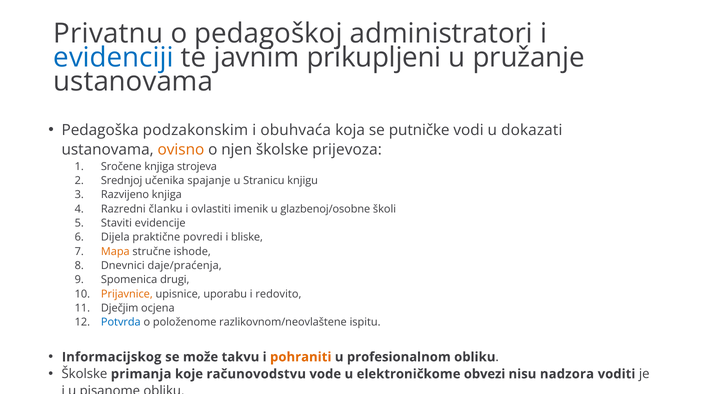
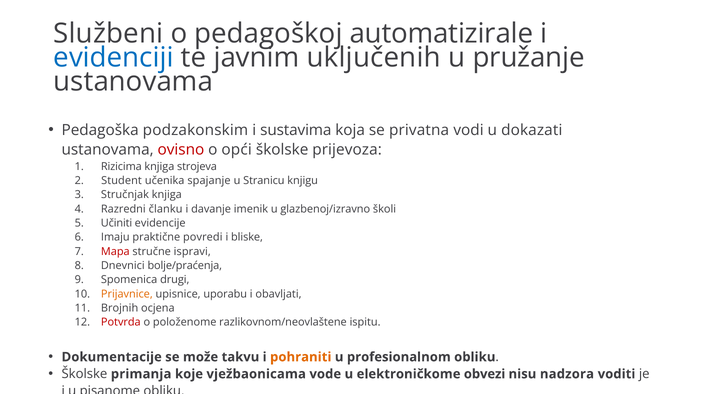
Privatnu: Privatnu -> Službeni (108, 34)
administratori: administratori -> automatizirale (441, 34)
prikupljeni: prikupljeni -> uključenih (374, 58)
obuhvaća: obuhvaća -> sustavima (296, 130)
putničke: putničke -> privatna (419, 130)
ovisno colour: orange -> red (181, 150)
njen: njen -> opći (237, 150)
Sročene: Sročene -> Rizicima (121, 167)
Srednjoj: Srednjoj -> Student (122, 181)
Razvijeno: Razvijeno -> Stručnjak (125, 195)
ovlastiti: ovlastiti -> davanje (211, 209)
glazbenoj/osobne: glazbenoj/osobne -> glazbenoj/izravno (325, 209)
Staviti: Staviti -> Učiniti (117, 223)
Dijela: Dijela -> Imaju (115, 237)
Mapa colour: orange -> red (115, 252)
ishode: ishode -> ispravi (192, 252)
daje/praćenja: daje/praćenja -> bolje/praćenja (185, 266)
redovito: redovito -> obavljati (278, 294)
Dječjim: Dječjim -> Brojnih (120, 308)
Potvrda colour: blue -> red (121, 322)
Informacijskog: Informacijskog -> Dokumentacije (112, 357)
računovodstvu: računovodstvu -> vježbaonicama (256, 374)
